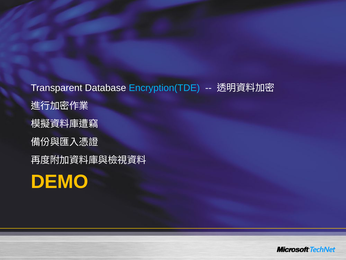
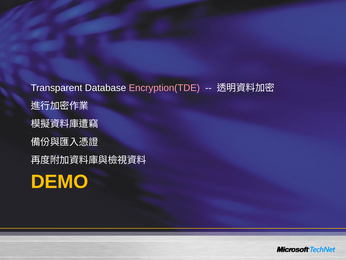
Encryption(TDE colour: light blue -> pink (164, 88)
